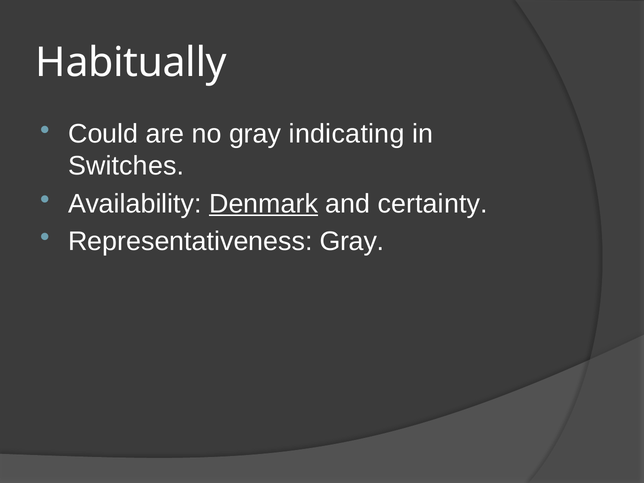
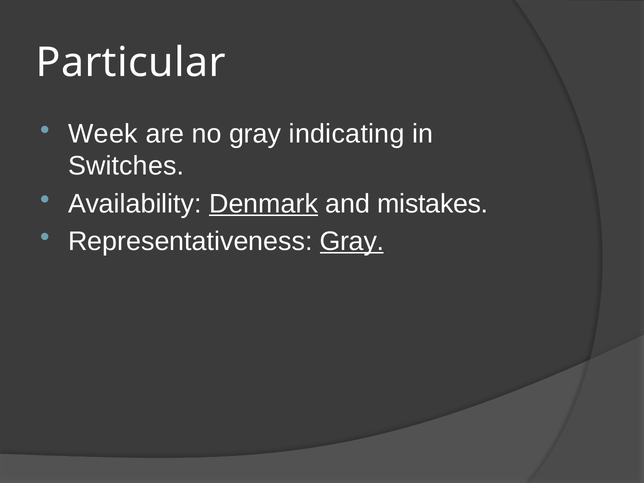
Habitually: Habitually -> Particular (131, 62)
Could: Could -> Week (103, 134)
certainty: certainty -> mistakes (433, 204)
Gray underline: none -> present (352, 241)
